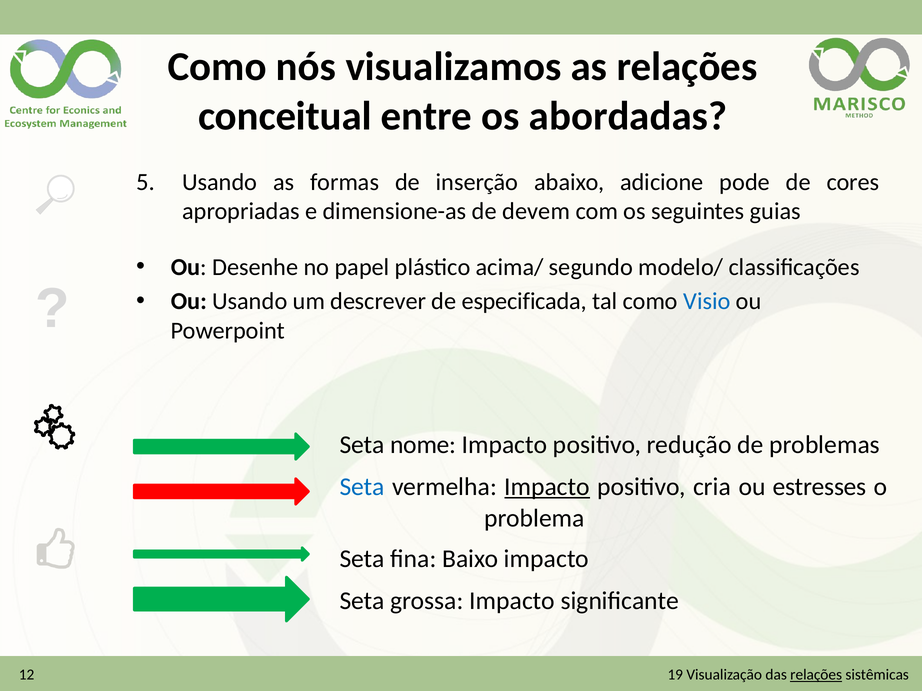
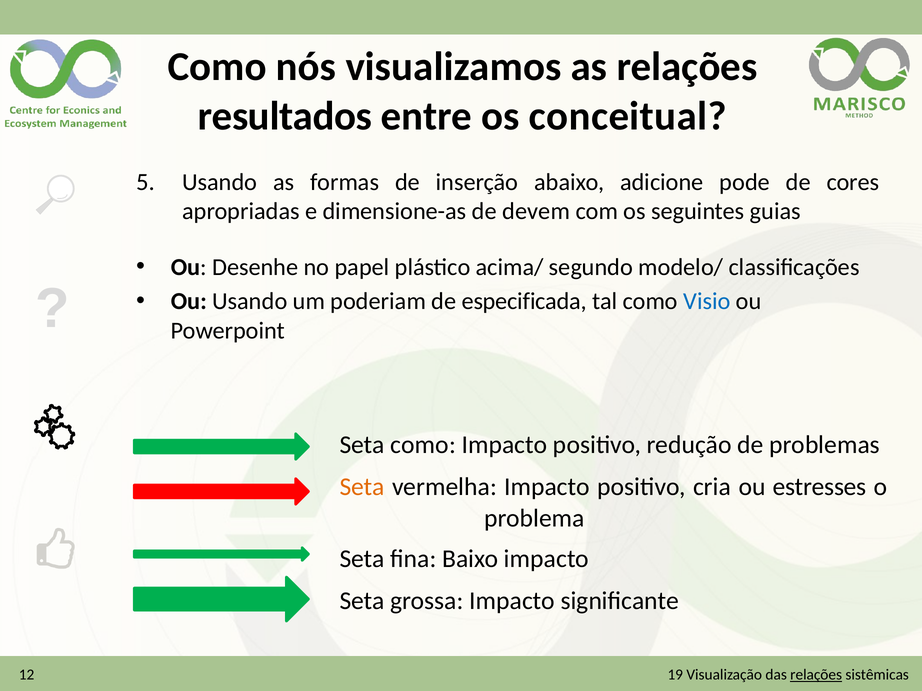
conceitual: conceitual -> resultados (285, 116)
abordadas: abordadas -> conceitual (628, 116)
descrever: descrever -> poderiam (378, 302)
Seta nome: nome -> como (423, 445)
Seta colour: blue -> orange (362, 487)
Impacto underline: present -> none (547, 487)
